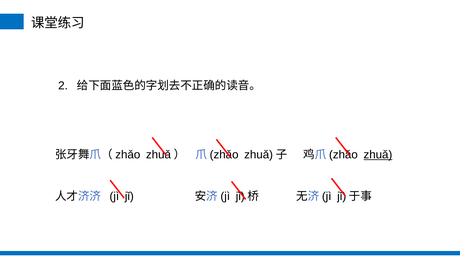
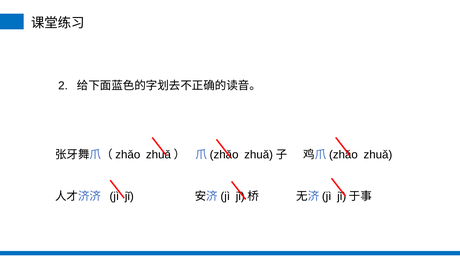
zhuǎ underline: present -> none (378, 155)
